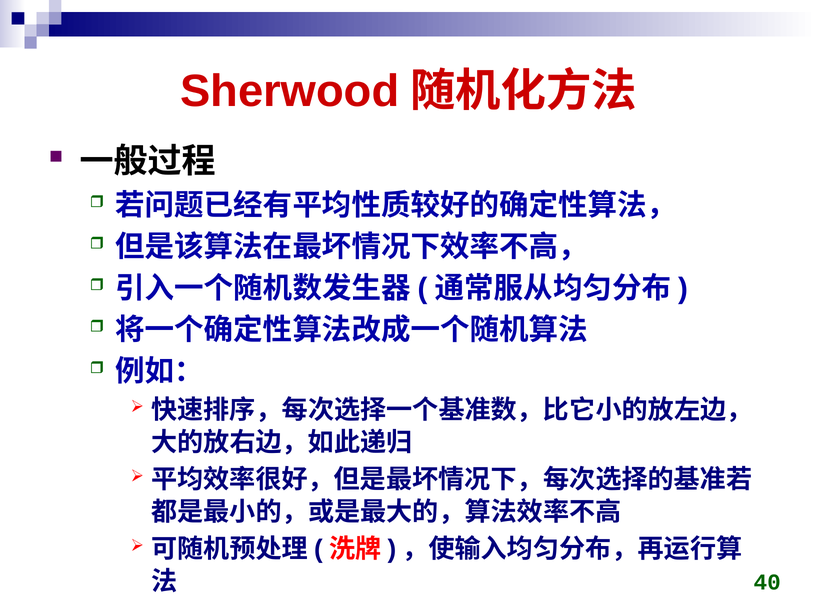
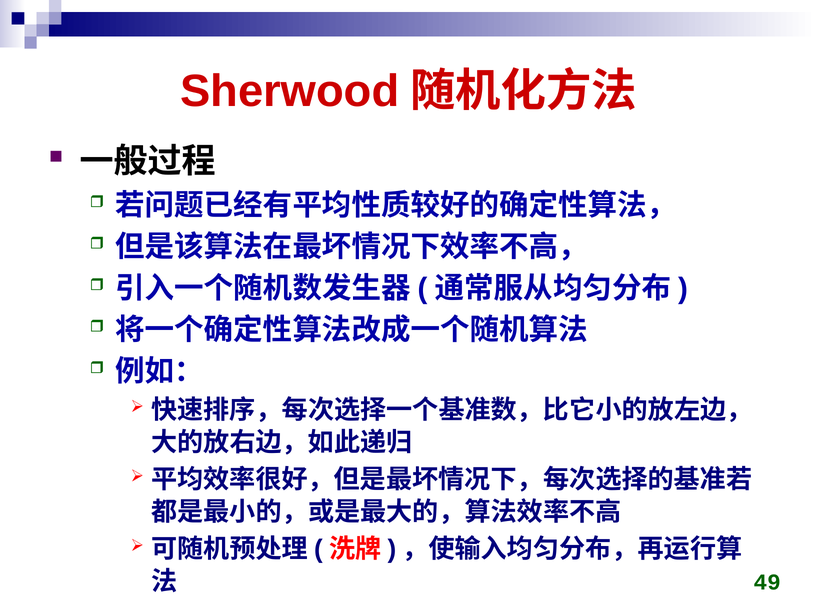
40: 40 -> 49 (767, 583)
